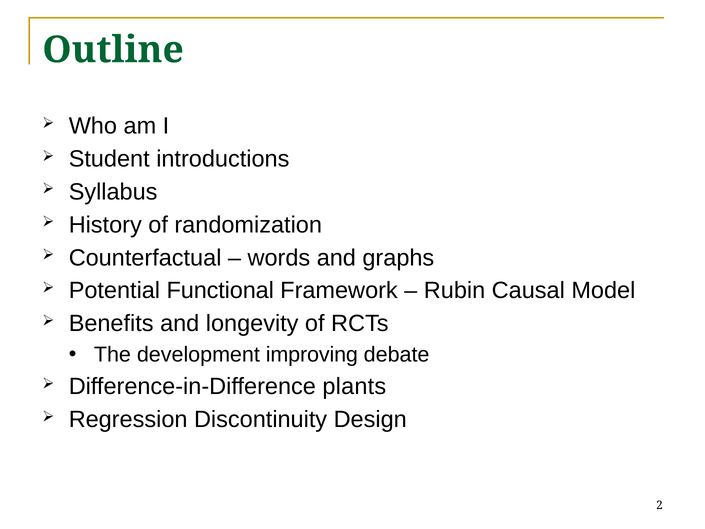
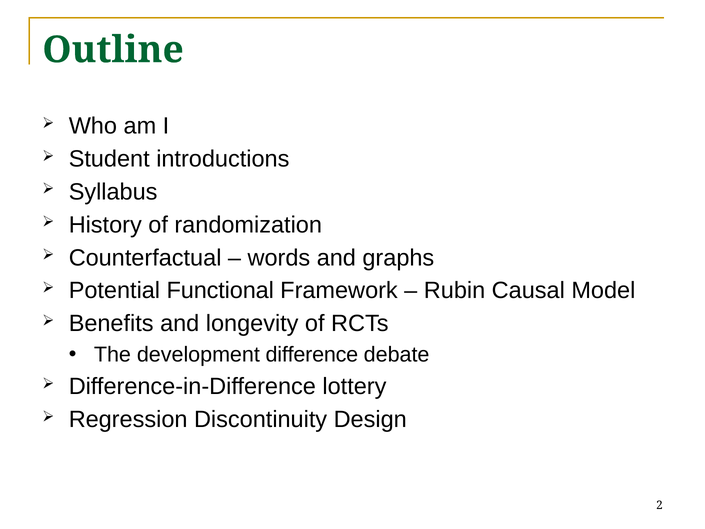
improving: improving -> difference (312, 355)
plants: plants -> lottery (354, 387)
